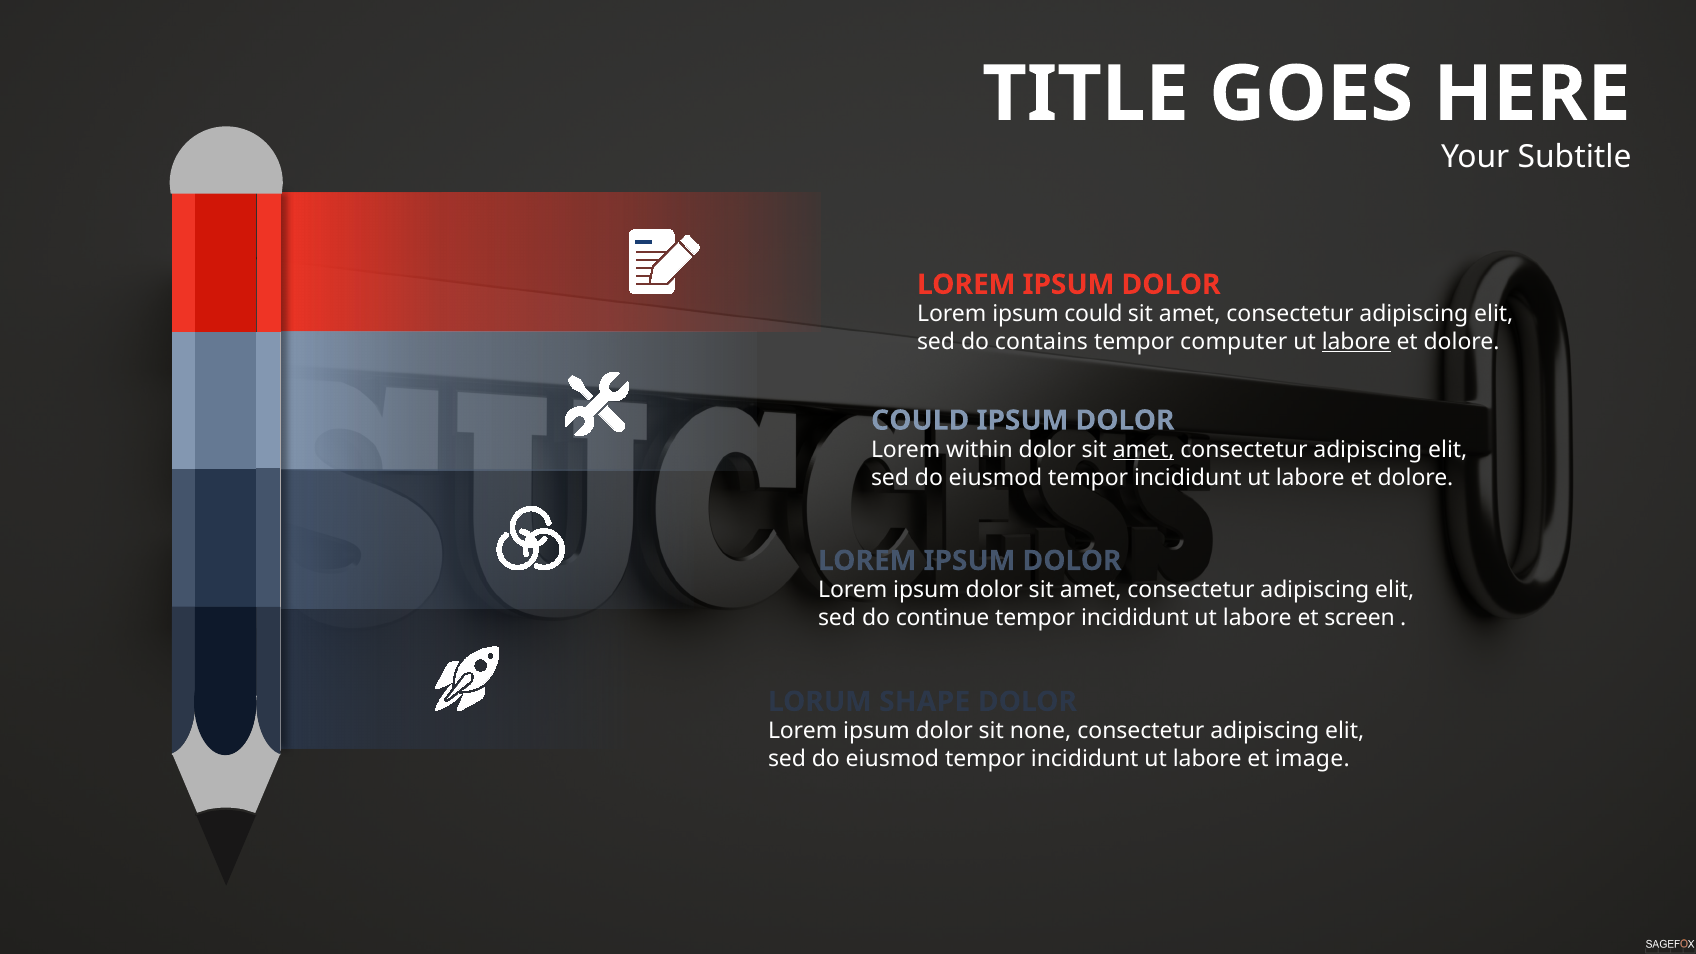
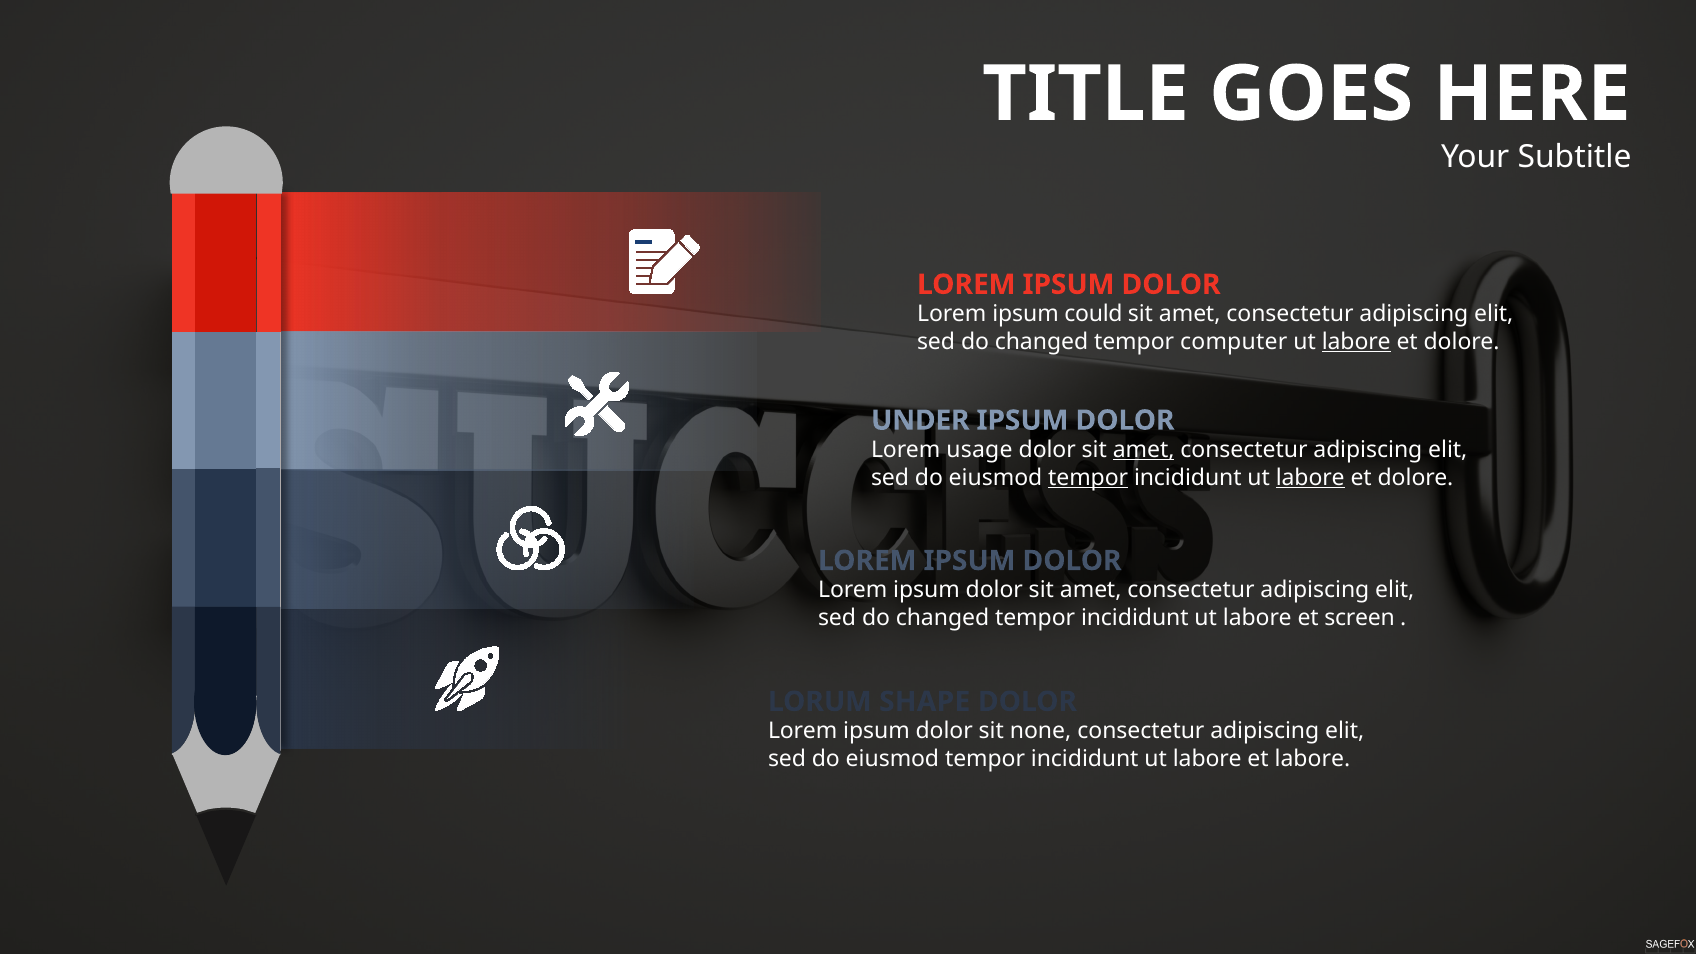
contains: contains -> changed (1041, 342)
COULD: COULD -> UNDER (920, 420)
within: within -> usage (979, 450)
tempor underline: none -> present (1088, 477)
labore underline: none -> present (1310, 477)
continue: continue -> changed (942, 618)
et image: image -> labore (1312, 759)
